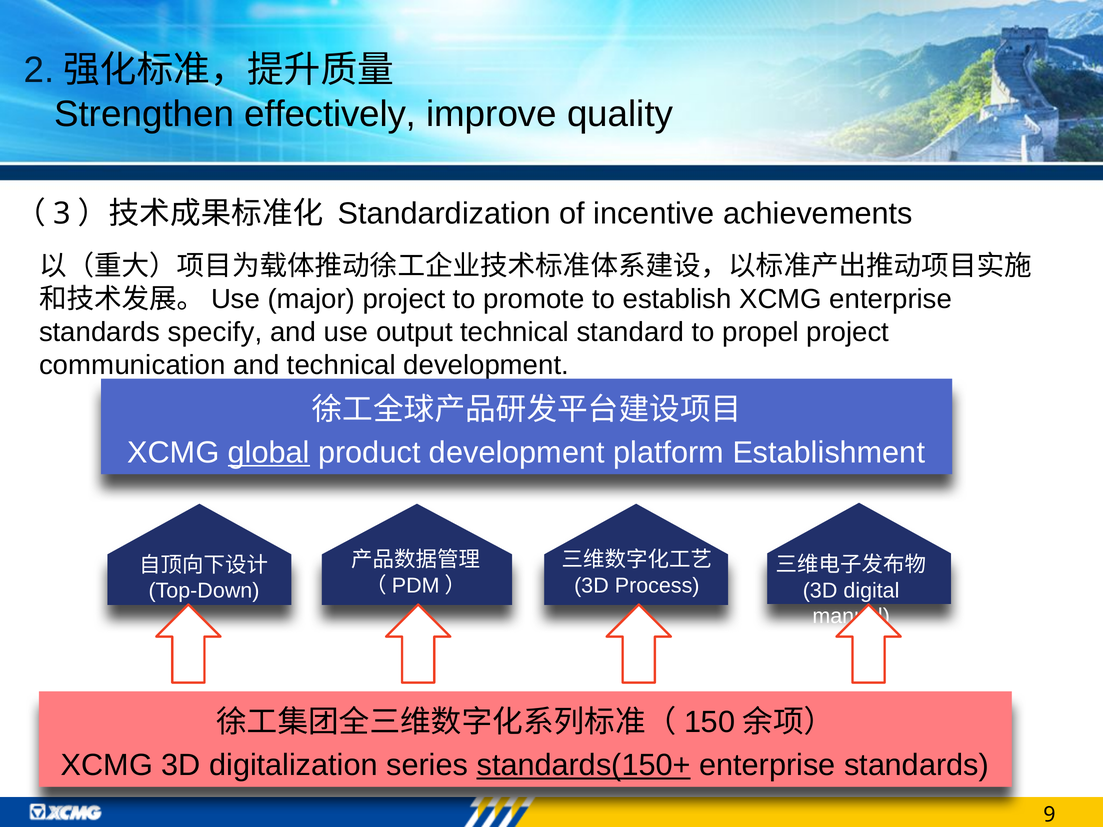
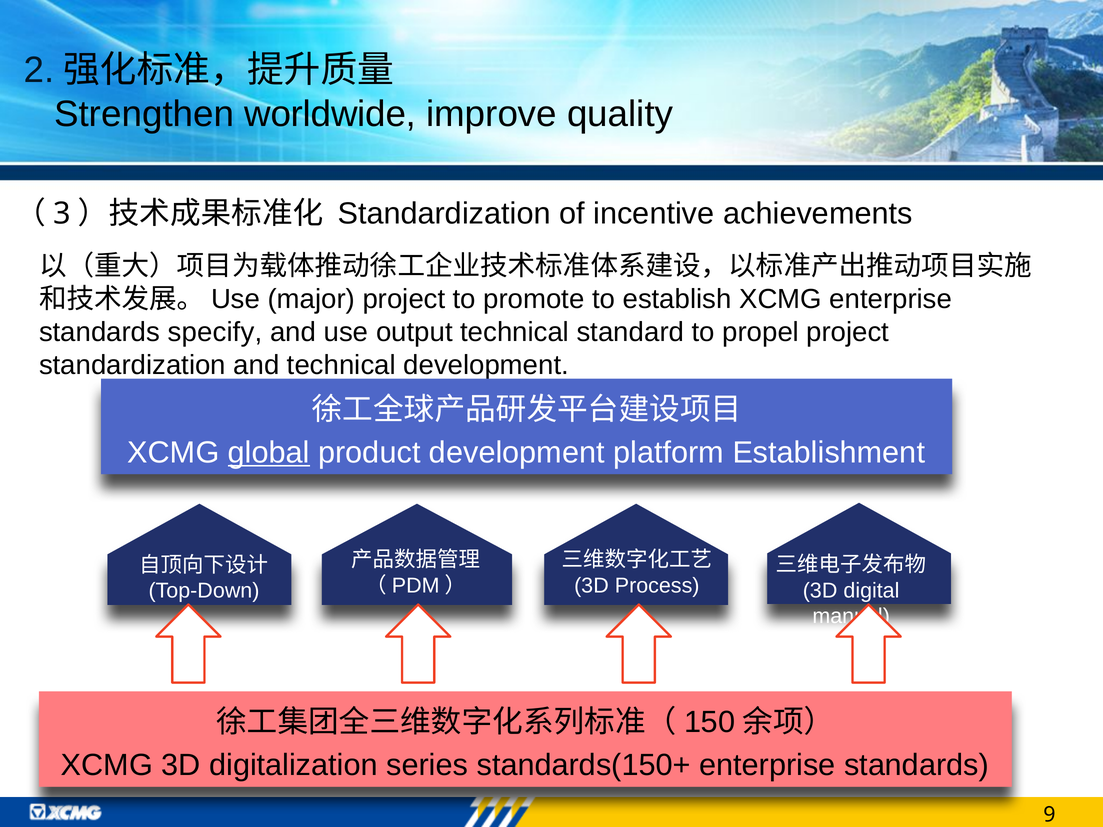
effectively: effectively -> worldwide (330, 114)
communication: communication -> standardization (132, 365)
standards(150+ underline: present -> none (584, 765)
